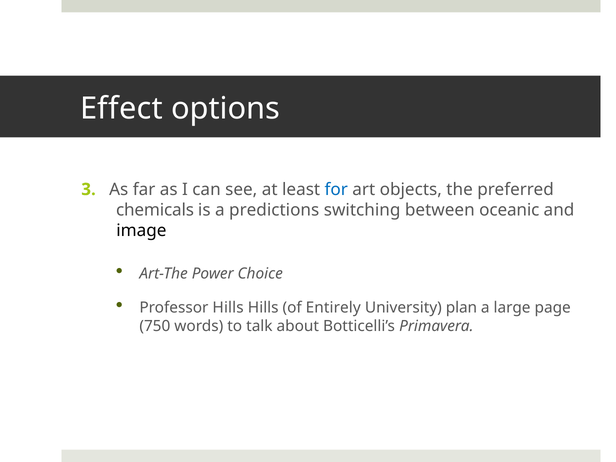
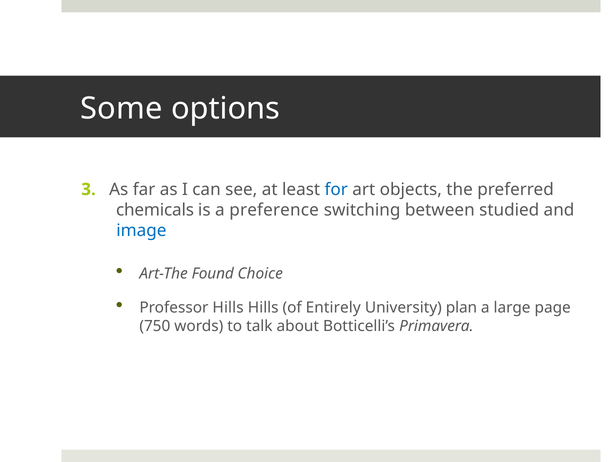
Effect: Effect -> Some (121, 109)
predictions: predictions -> preference (274, 210)
oceanic: oceanic -> studied (509, 210)
image colour: black -> blue (141, 231)
Power: Power -> Found (213, 274)
